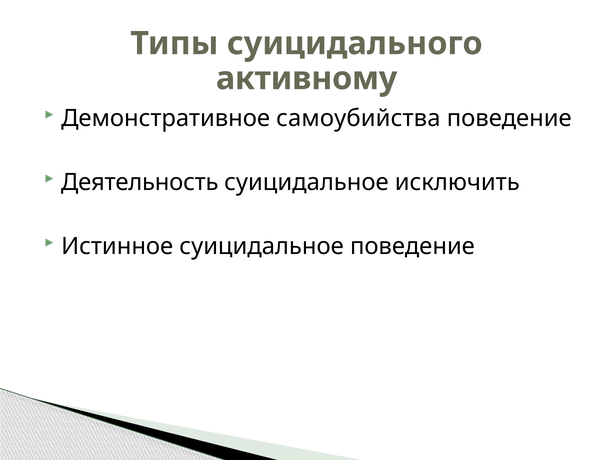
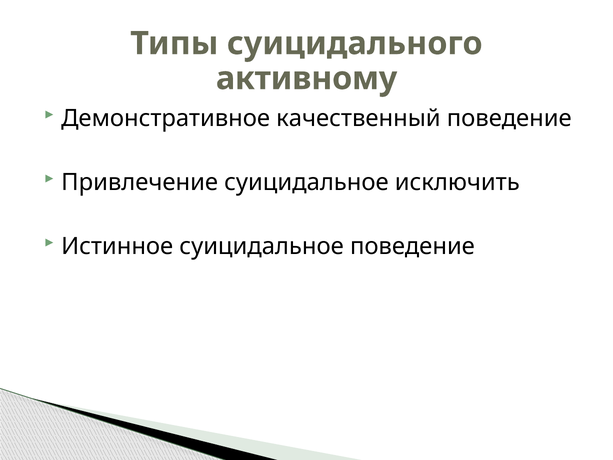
самоубийства: самоубийства -> качественный (358, 118)
Деятельность: Деятельность -> Привлечение (140, 182)
